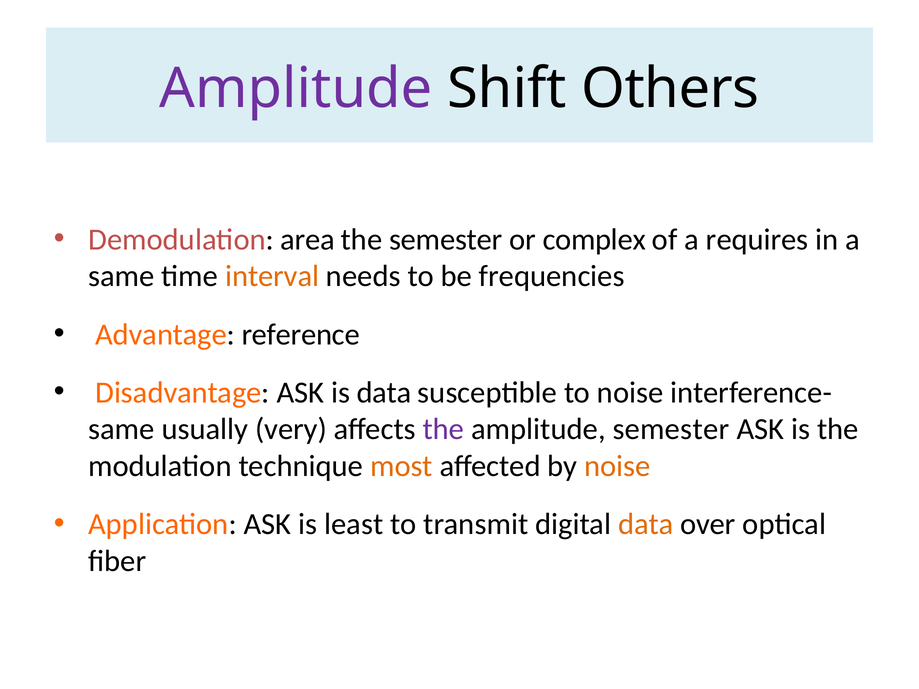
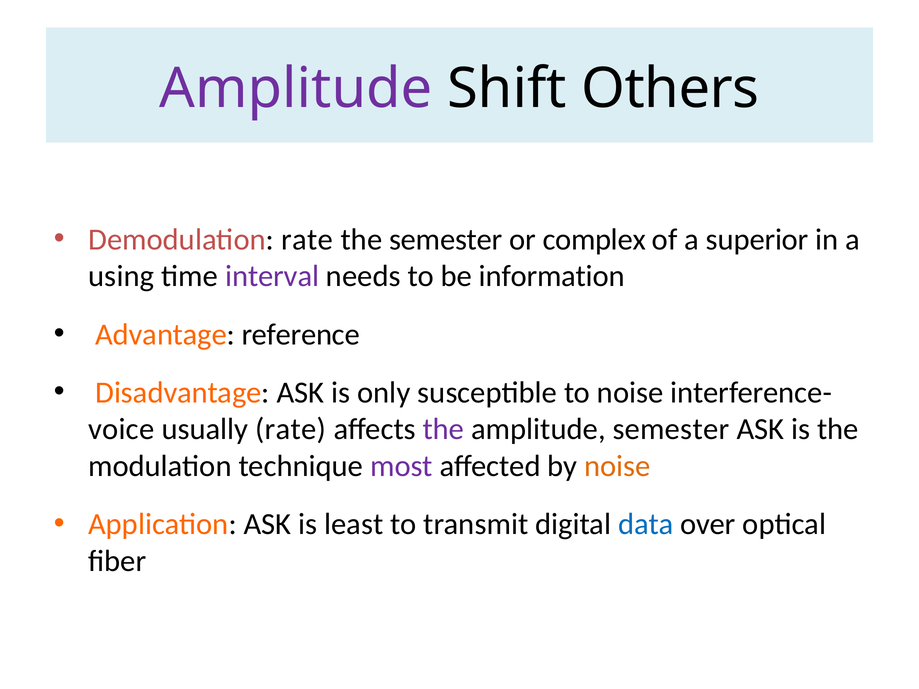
Demodulation area: area -> rate (307, 240)
requires: requires -> superior (757, 240)
same: same -> using (121, 276)
interval colour: orange -> purple (272, 276)
frequencies: frequencies -> information (552, 276)
is data: data -> only (384, 393)
same: same -> voice (121, 429)
usually very: very -> rate (291, 429)
most colour: orange -> purple (401, 466)
data colour: orange -> blue (646, 524)
